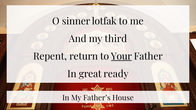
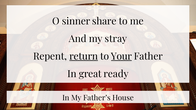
lotfak: lotfak -> share (104, 21)
third: third -> stray (116, 39)
return underline: none -> present (84, 57)
